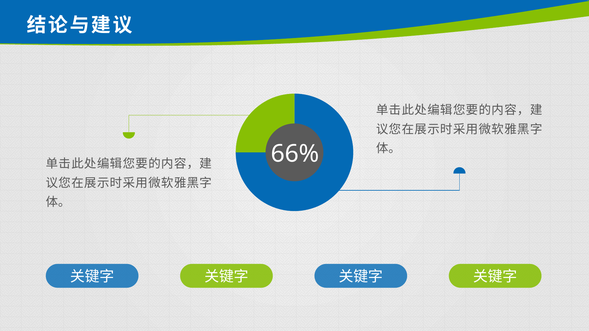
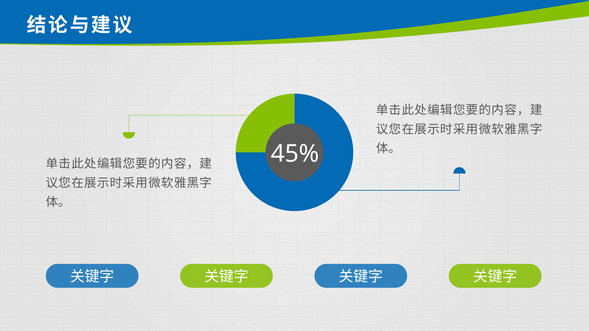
66%: 66% -> 45% (295, 154)
